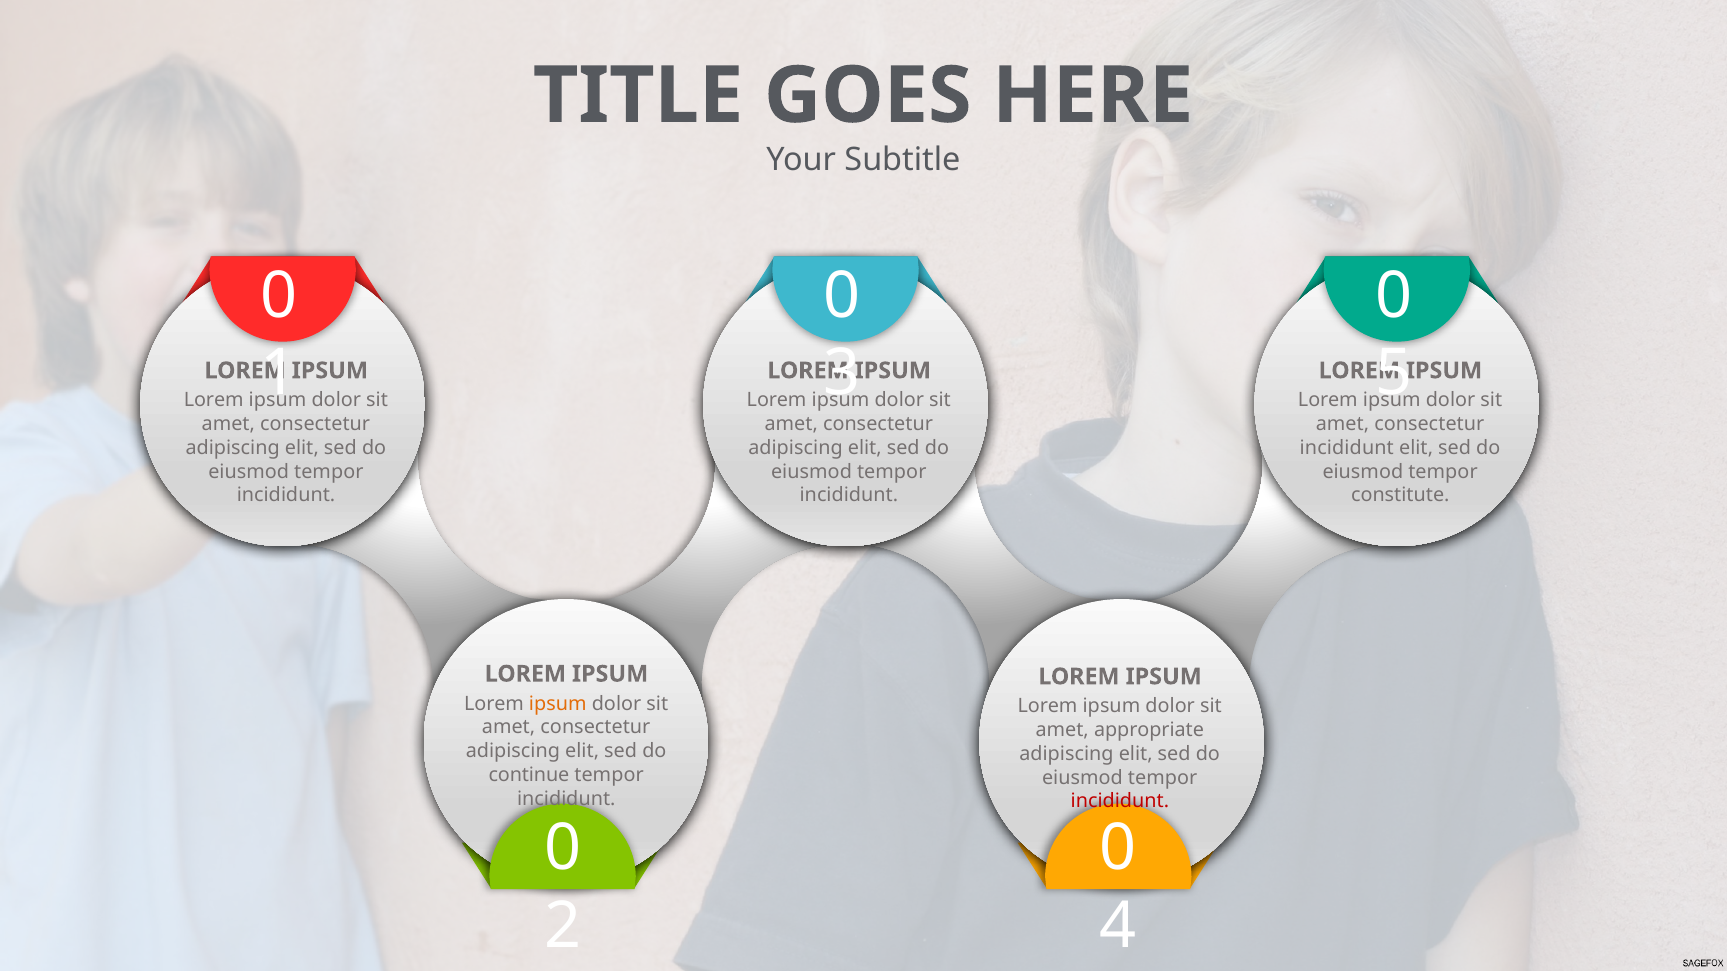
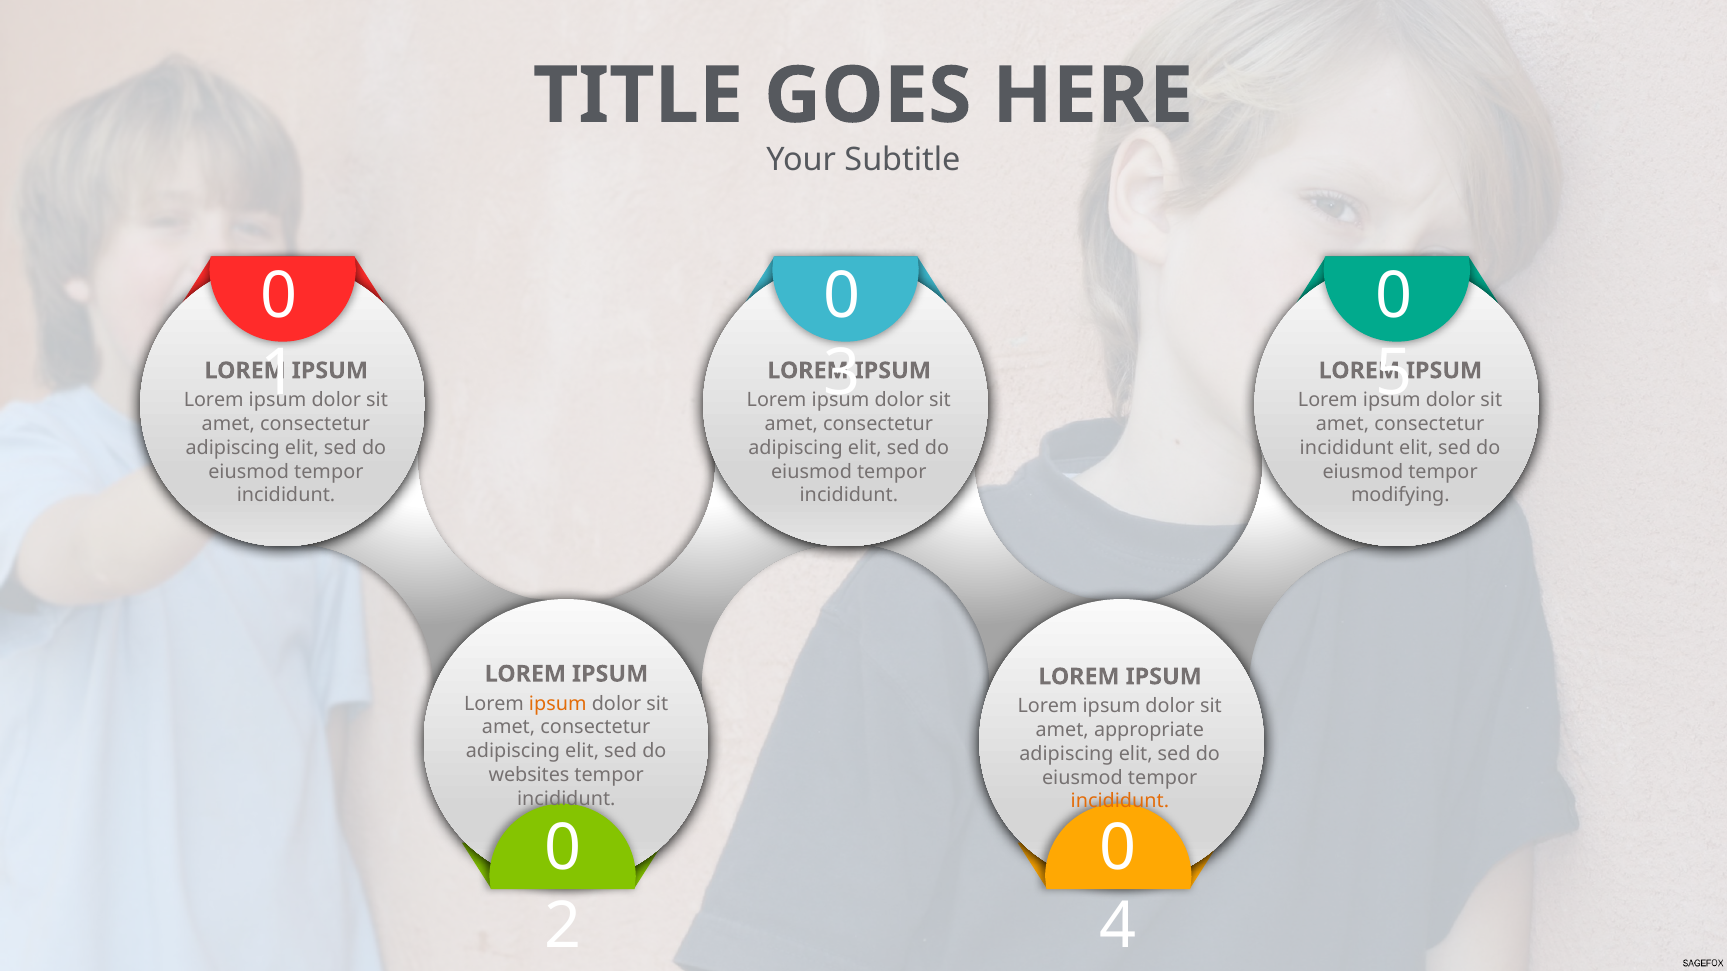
constitute: constitute -> modifying (1400, 495)
continue: continue -> websites (529, 775)
incididunt colour: red -> orange (1120, 802)
